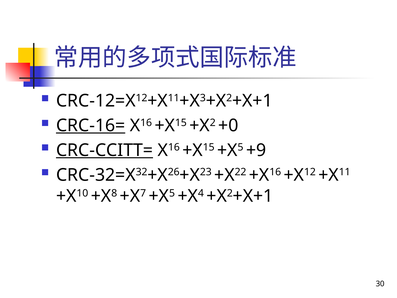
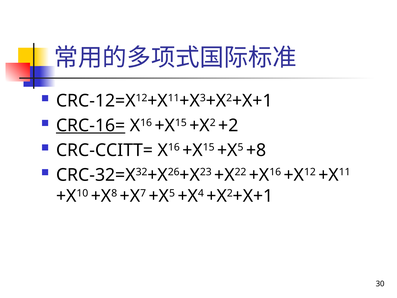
+0: +0 -> +2 (228, 125)
CRC-CCITT= underline: present -> none (105, 150)
+9: +9 -> +8 (256, 150)
